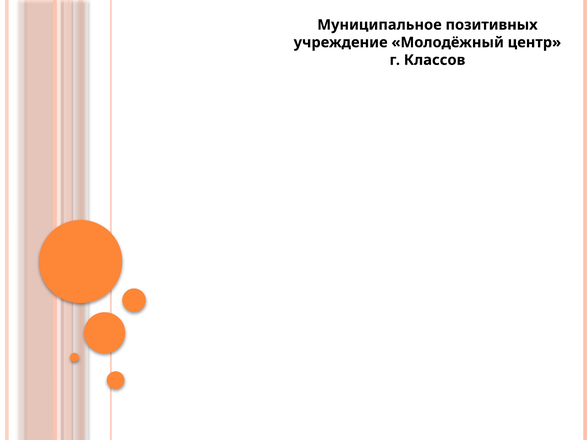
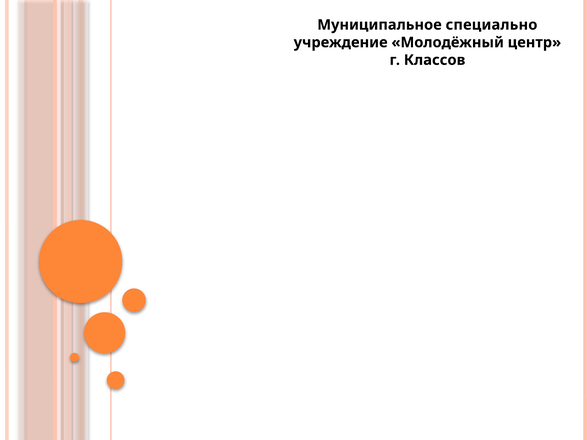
позитивных: позитивных -> специально (491, 25)
